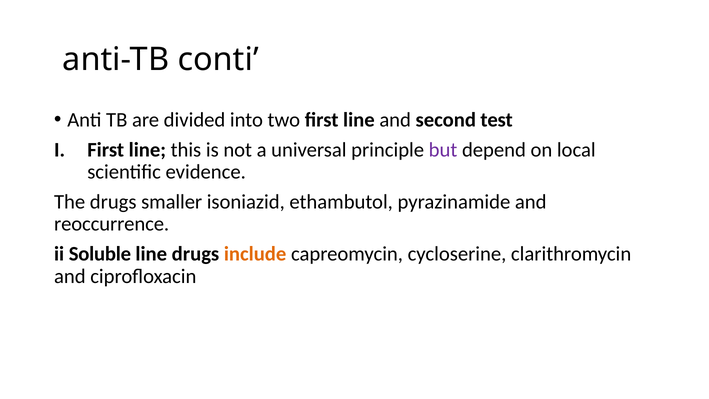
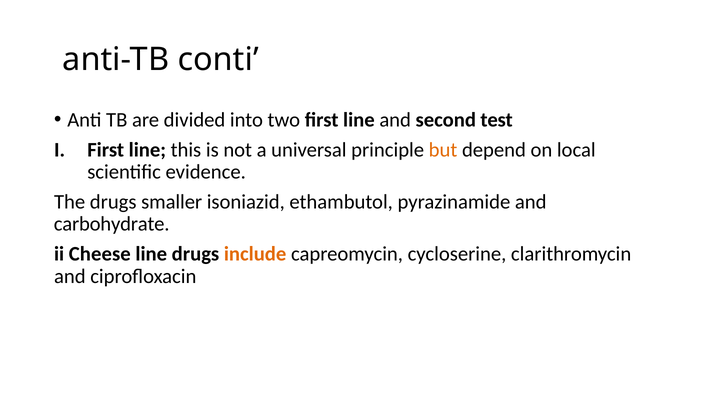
but colour: purple -> orange (443, 150)
reoccurrence: reoccurrence -> carbohydrate (112, 224)
Soluble: Soluble -> Cheese (100, 254)
